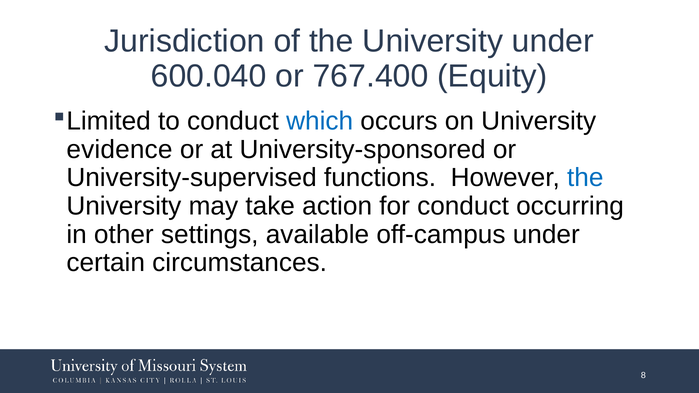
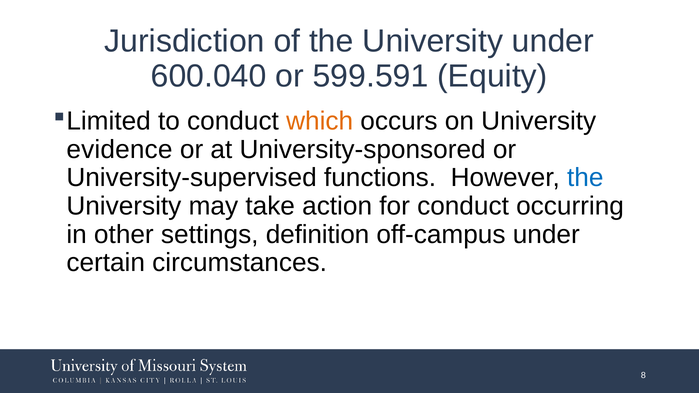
767.400: 767.400 -> 599.591 (371, 76)
which colour: blue -> orange (320, 121)
available: available -> definition (318, 235)
